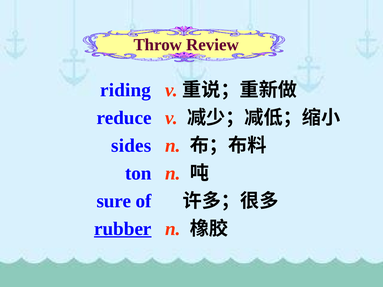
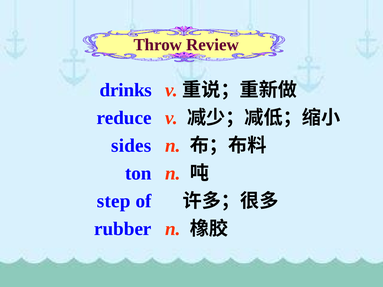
riding: riding -> drinks (126, 90)
sure: sure -> step (114, 201)
rubber underline: present -> none (123, 229)
